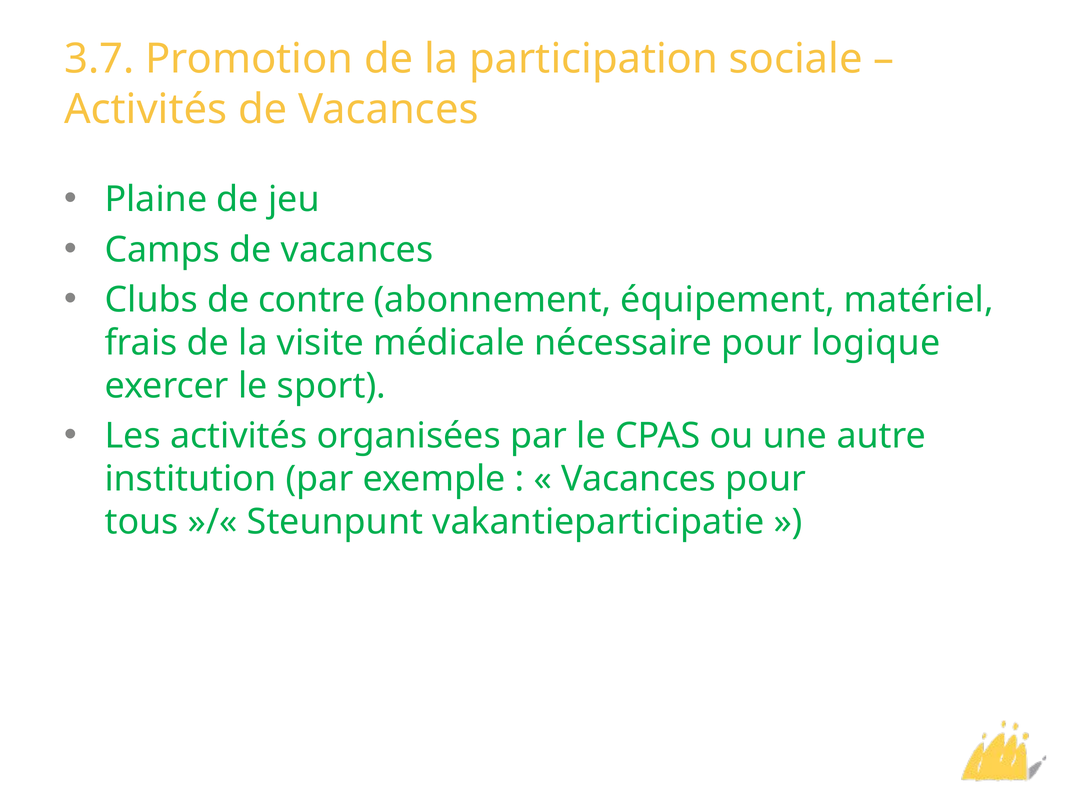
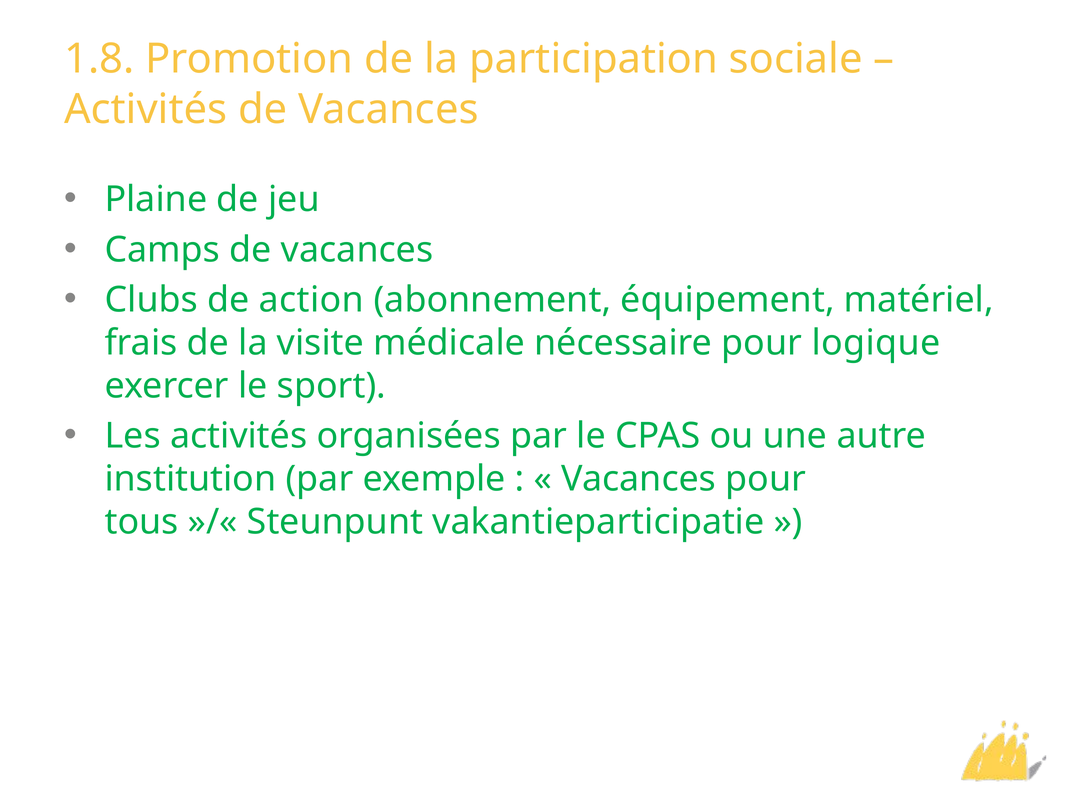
3.7: 3.7 -> 1.8 (99, 59)
contre: contre -> action (311, 300)
